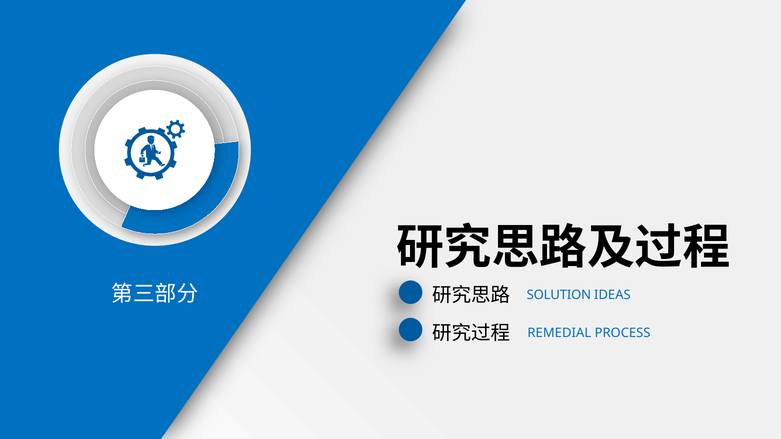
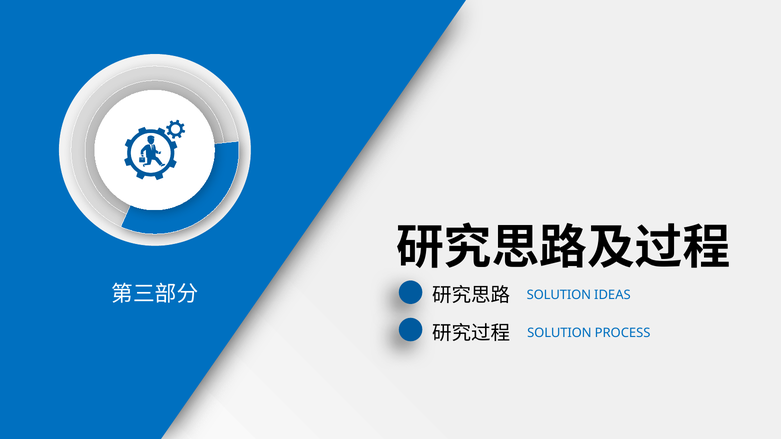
REMEDIAL: REMEDIAL -> SOLUTION (559, 333)
